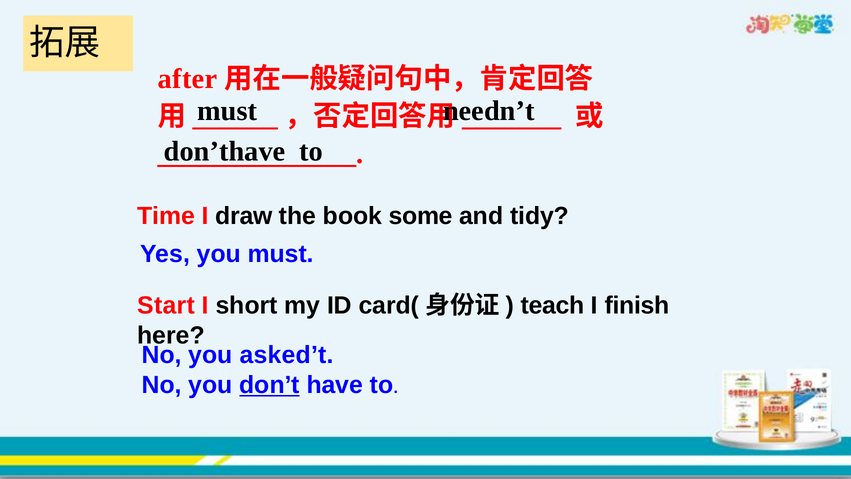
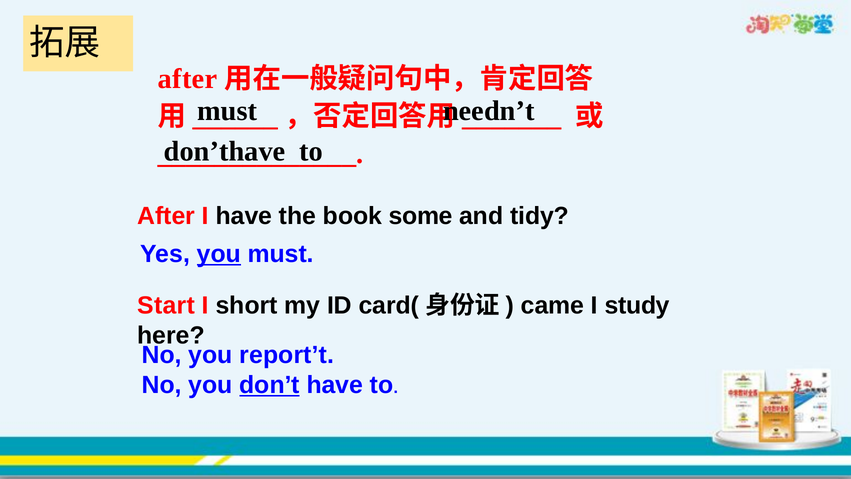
Time: Time -> After (166, 216)
I draw: draw -> have (244, 216)
you underline: none -> present (219, 254)
teach: teach -> came (552, 305)
finish: finish -> study (637, 305)
asked’t: asked’t -> report’t (287, 355)
